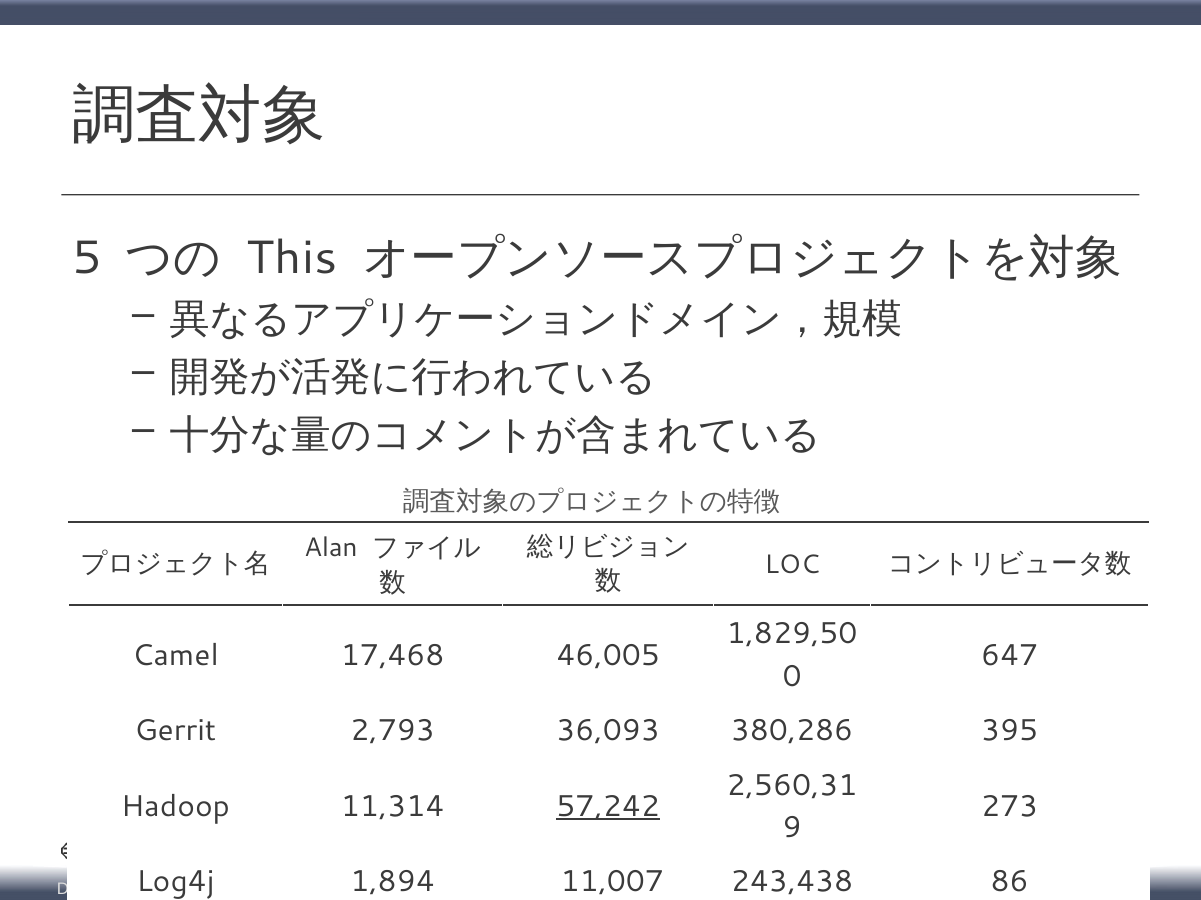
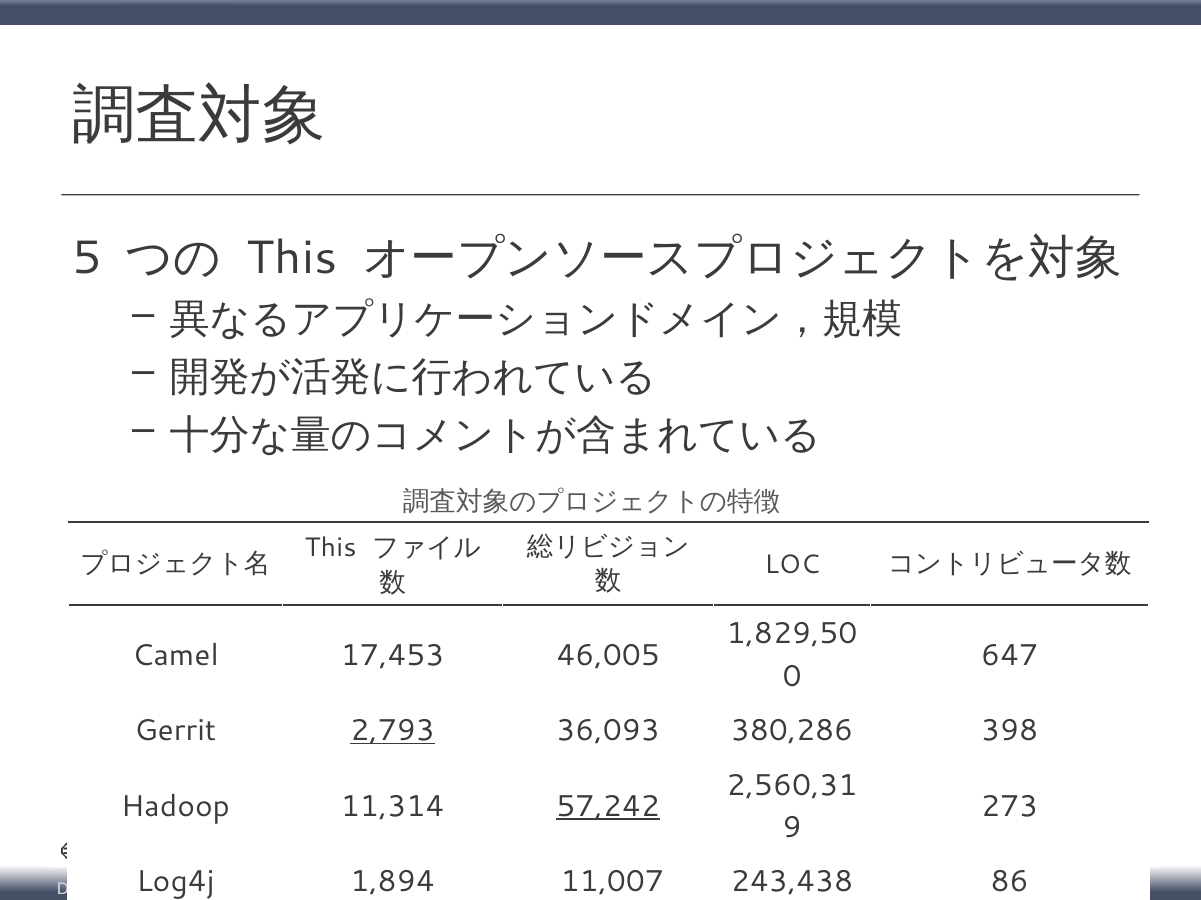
Alan: Alan -> This (331, 549)
17,468: 17,468 -> 17,453 (393, 656)
2,793 underline: none -> present (393, 731)
395: 395 -> 398 (1010, 731)
